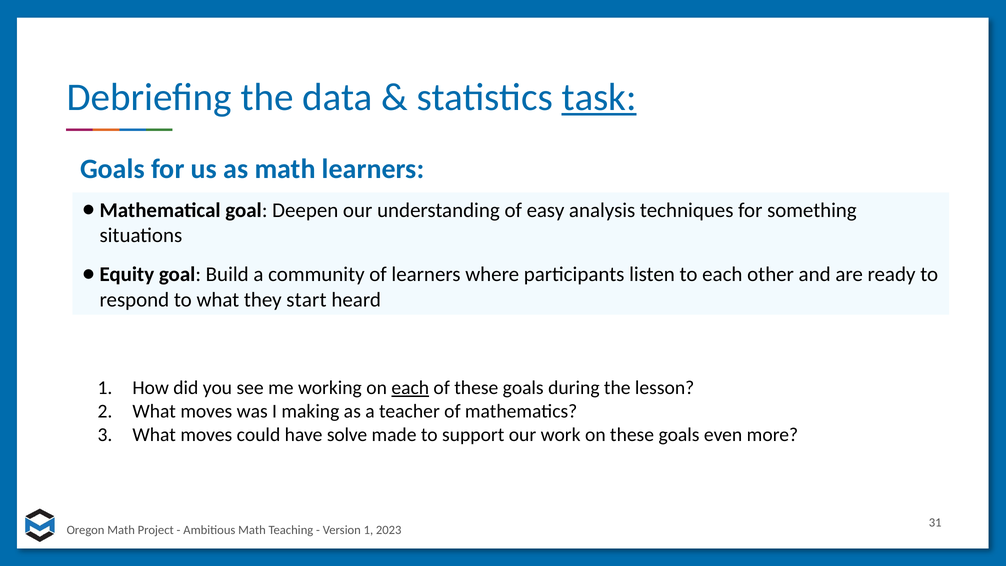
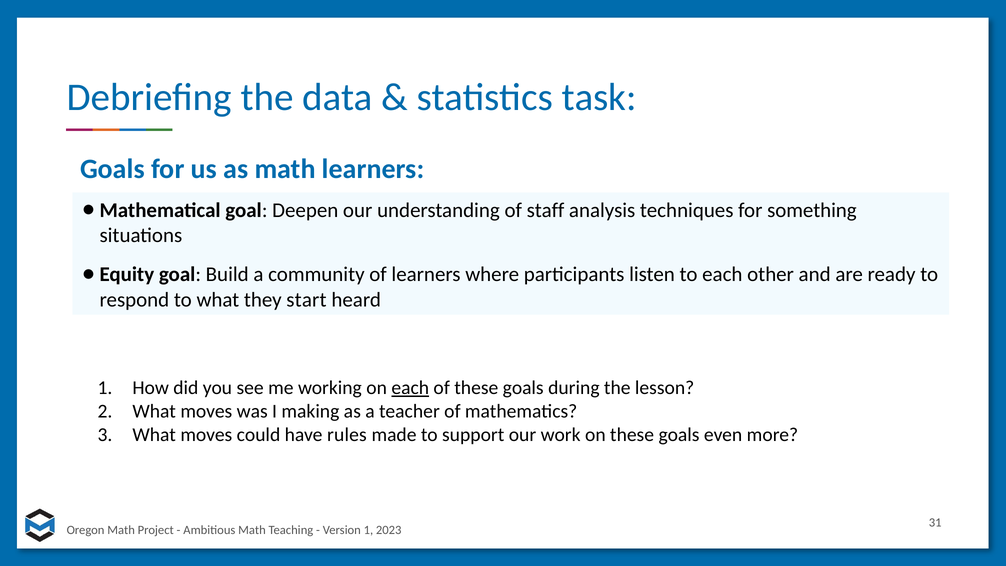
task underline: present -> none (599, 97)
easy: easy -> staff (545, 210)
solve: solve -> rules (347, 435)
